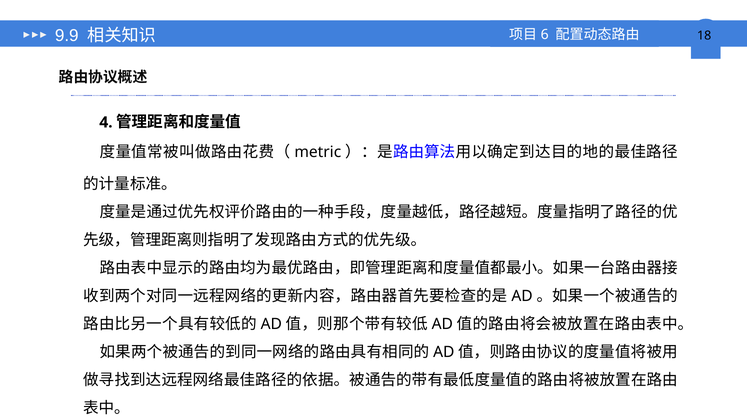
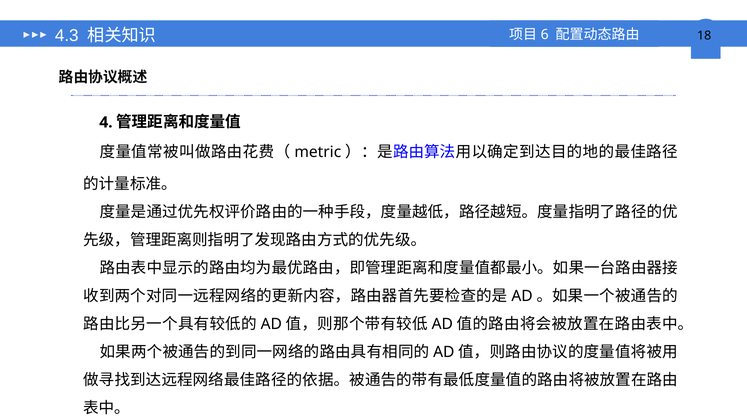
9.9: 9.9 -> 4.3 (67, 36)
